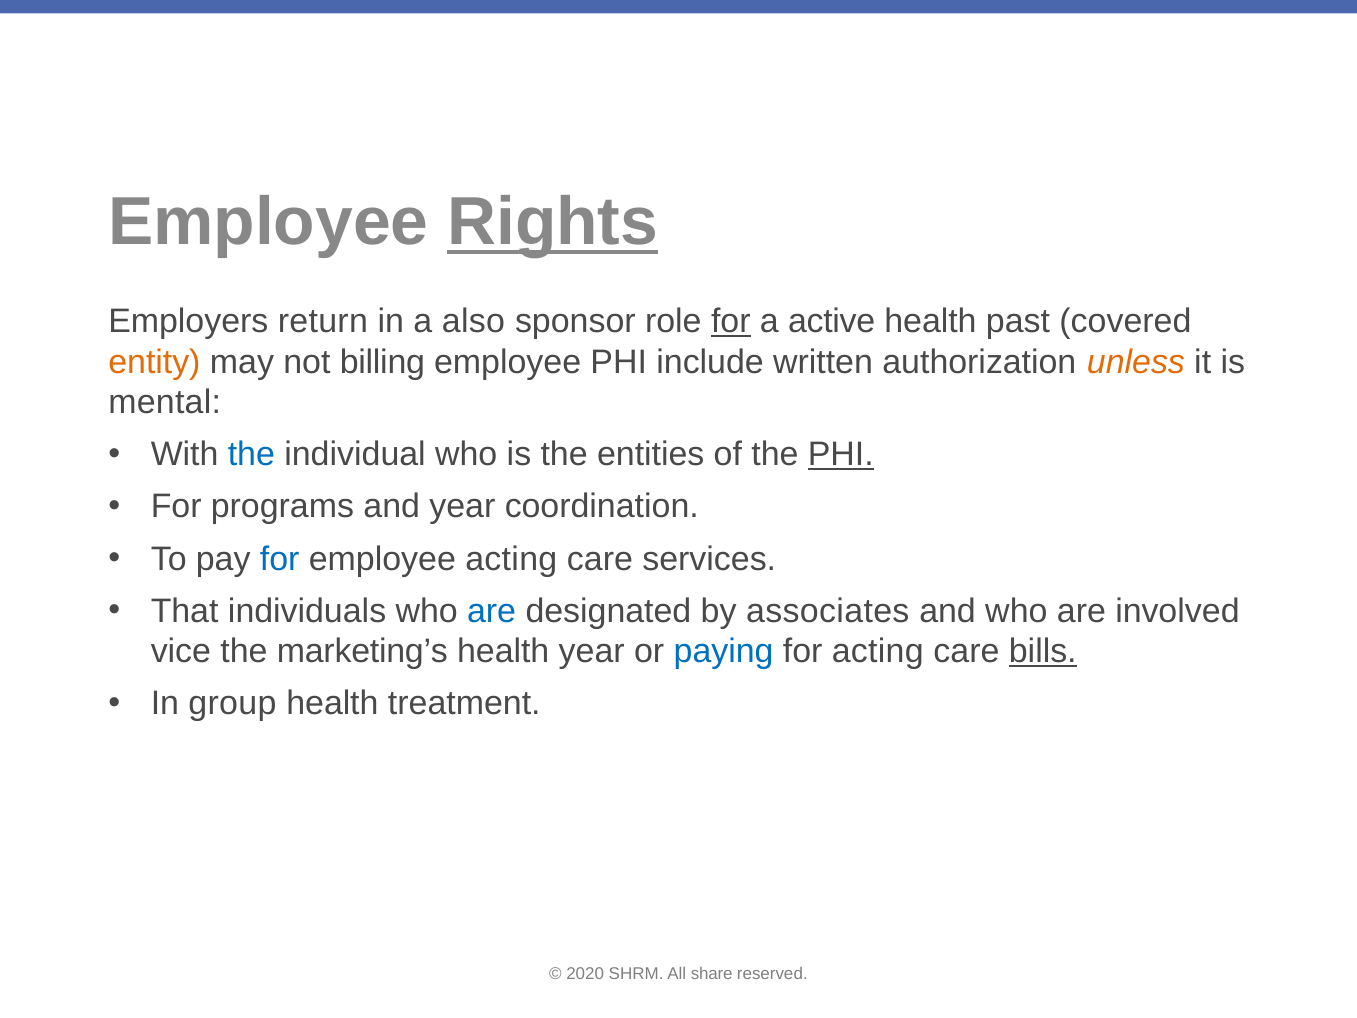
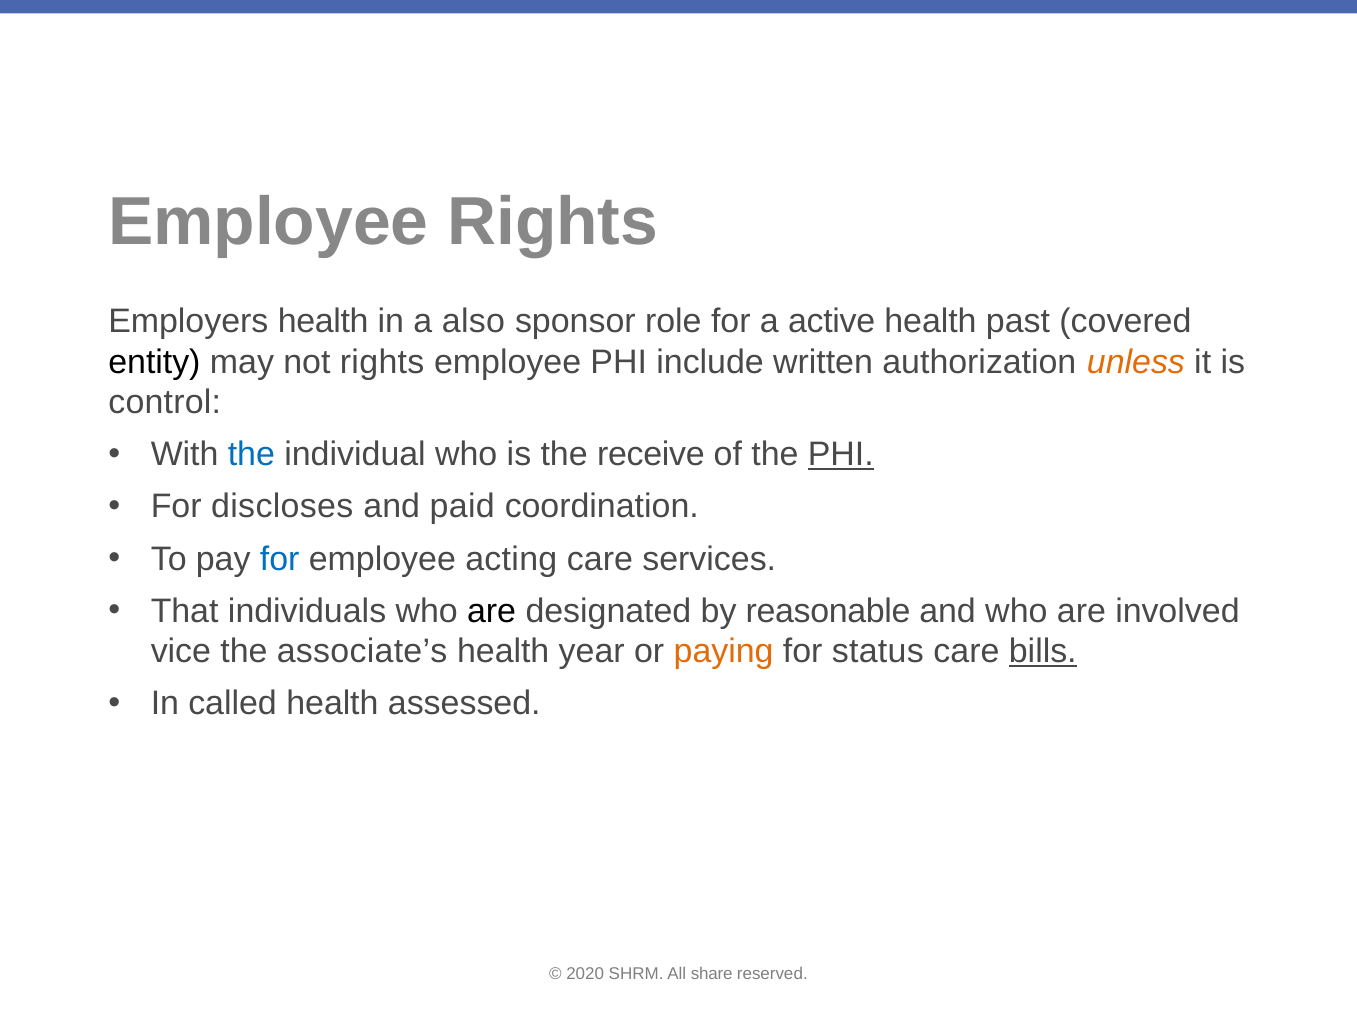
Rights underline: present -> none (553, 222)
Employers return: return -> health (323, 321)
for underline: present -> none (731, 321)
entity colour: orange -> black (154, 362)
not billing: billing -> rights (382, 362)
mental: mental -> control (165, 403)
entities: entities -> receive (651, 455)
programs: programs -> discloses (282, 507)
and year: year -> paid (462, 507)
are colour: blue -> black (492, 611)
associates: associates -> reasonable (828, 611)
marketing’s: marketing’s -> associate’s (362, 651)
paying colour: blue -> orange (724, 651)
for acting: acting -> status (878, 651)
group: group -> called (233, 703)
treatment: treatment -> assessed (464, 703)
